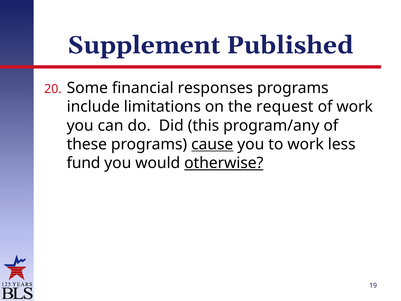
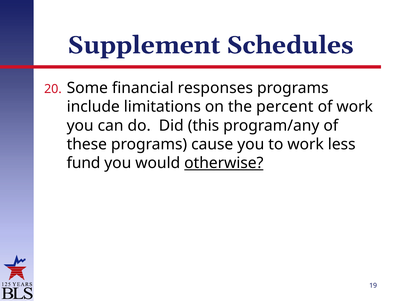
Published: Published -> Schedules (290, 45)
request: request -> percent (285, 107)
cause underline: present -> none (212, 144)
